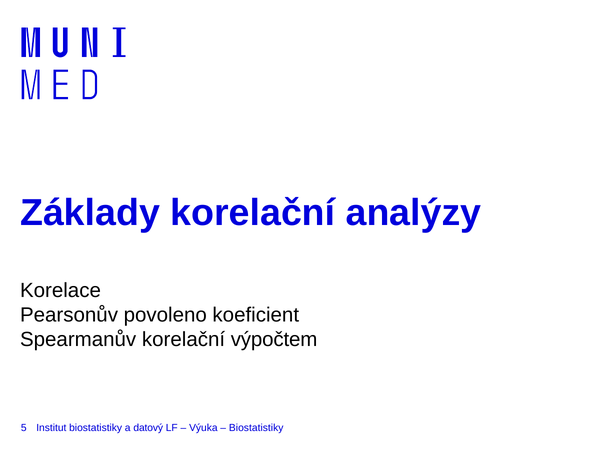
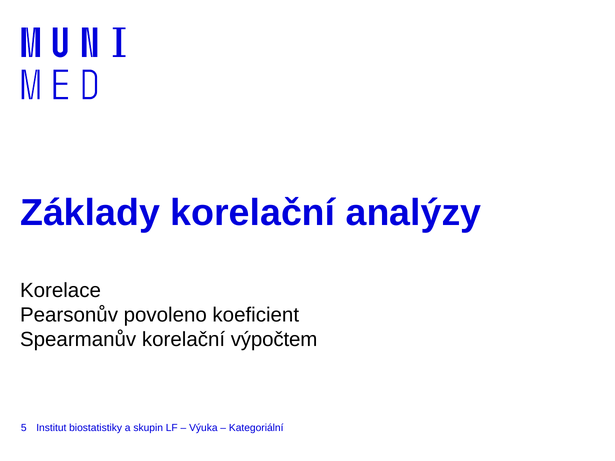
datový: datový -> skupin (148, 428)
Biostatistiky: Biostatistiky -> Kategoriální (256, 428)
